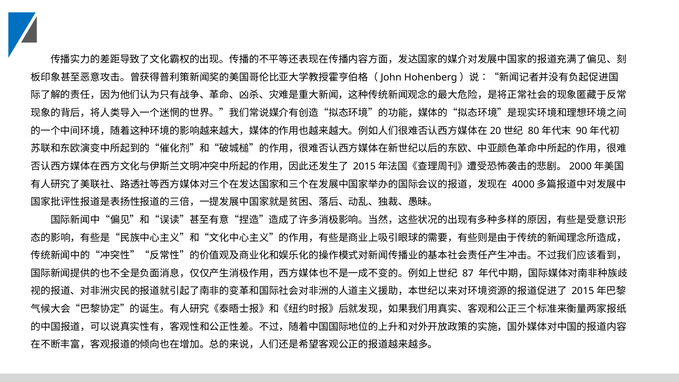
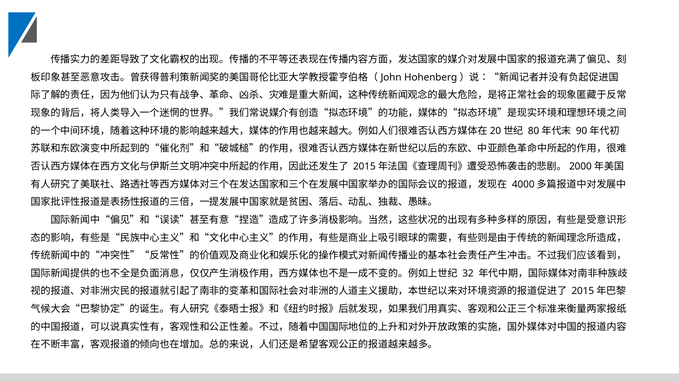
87: 87 -> 32 (468, 273)
